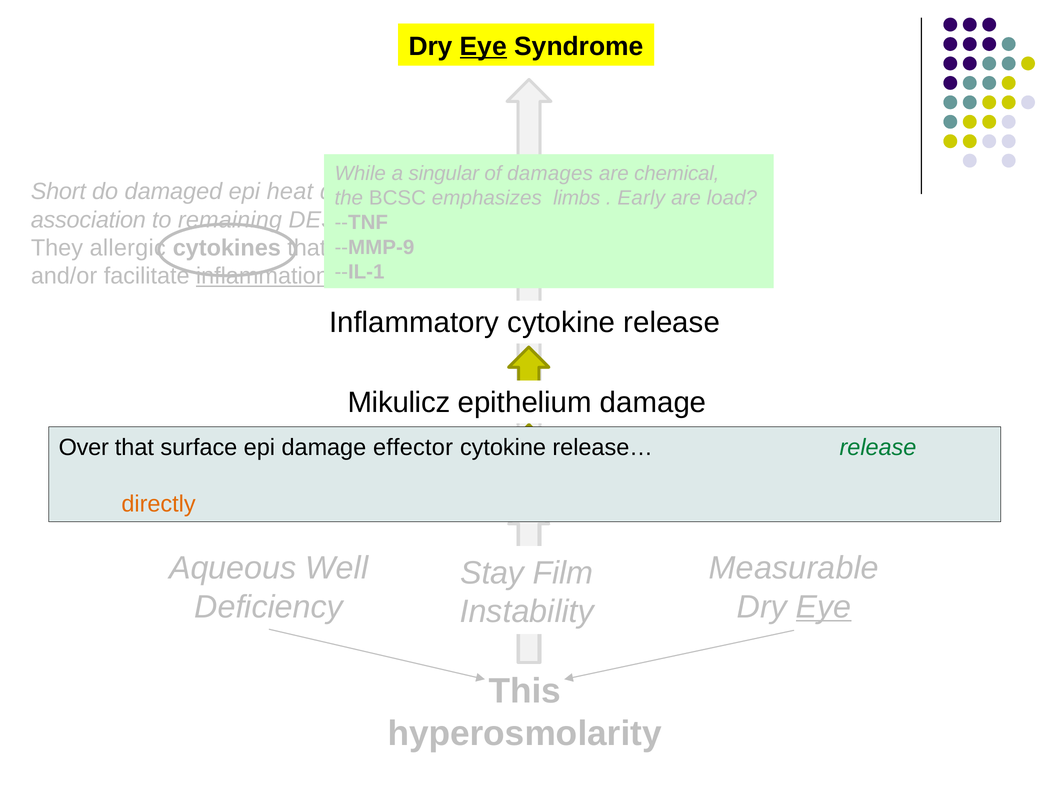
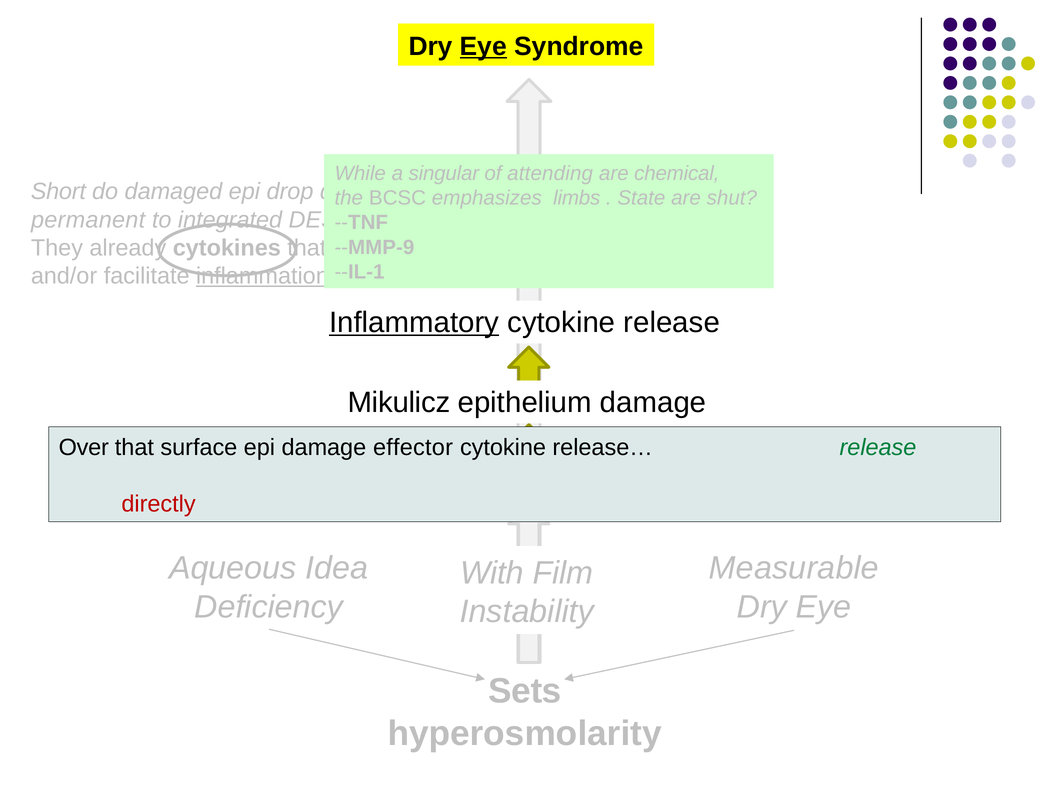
damages: damages -> attending (550, 173)
heat: heat -> drop (290, 191)
Early: Early -> State (641, 198)
load: load -> shut (732, 198)
association: association -> permanent (88, 220)
remaining: remaining -> integrated (230, 220)
allergic: allergic -> already (128, 248)
Inflammatory underline: none -> present (414, 322)
directly colour: orange -> red (159, 504)
Well: Well -> Idea (337, 568)
Stay: Stay -> With (492, 573)
Eye underline: present -> none (824, 606)
This: This -> Sets (525, 691)
